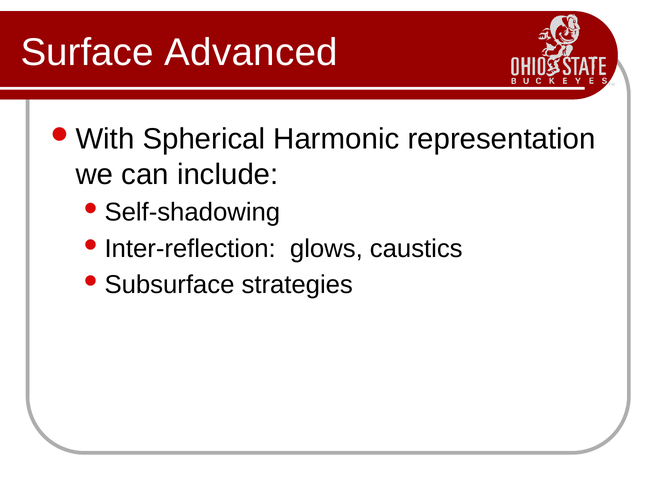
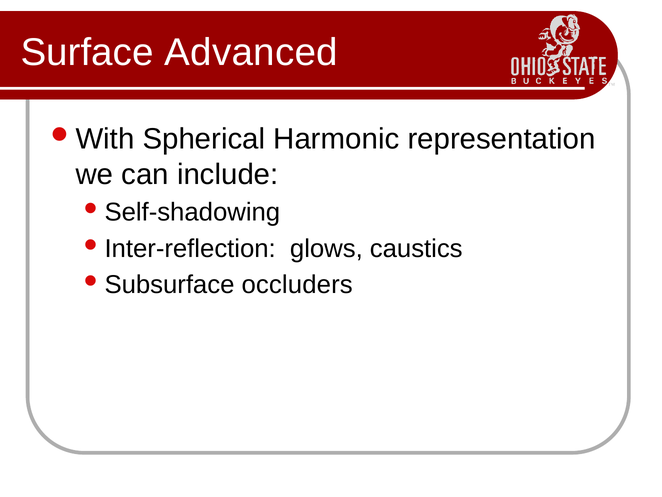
strategies: strategies -> occluders (297, 284)
